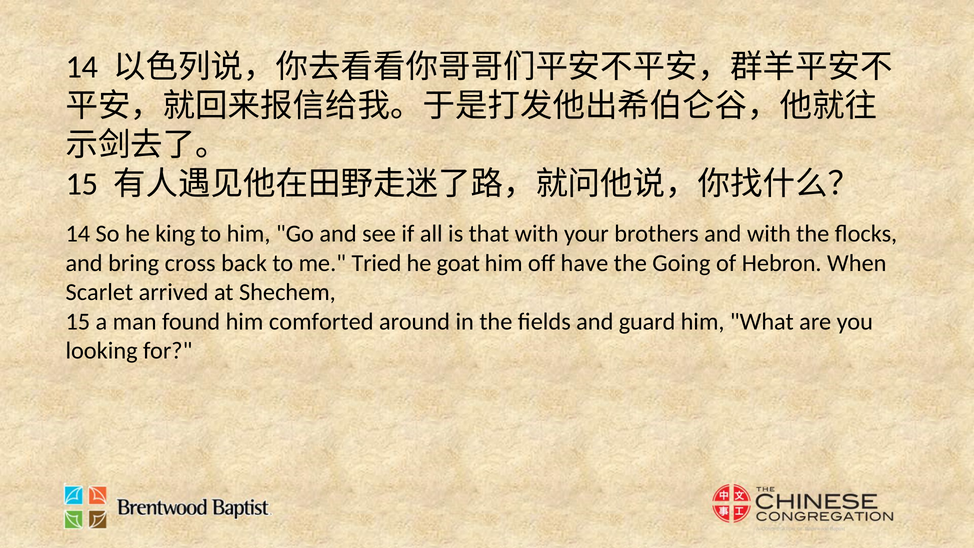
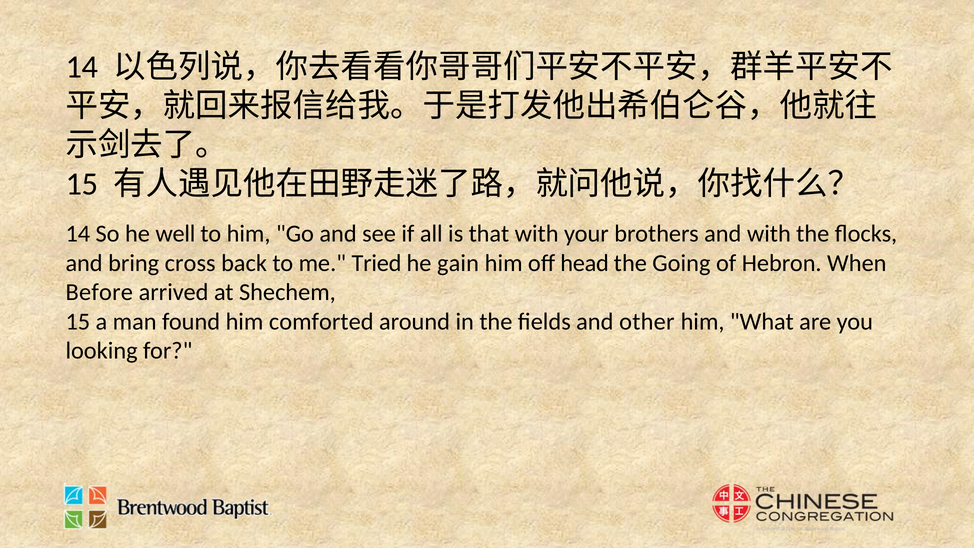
king: king -> well (175, 234)
goat: goat -> gain (458, 263)
have: have -> head (585, 263)
Scarlet: Scarlet -> Before (99, 292)
guard: guard -> other (647, 321)
